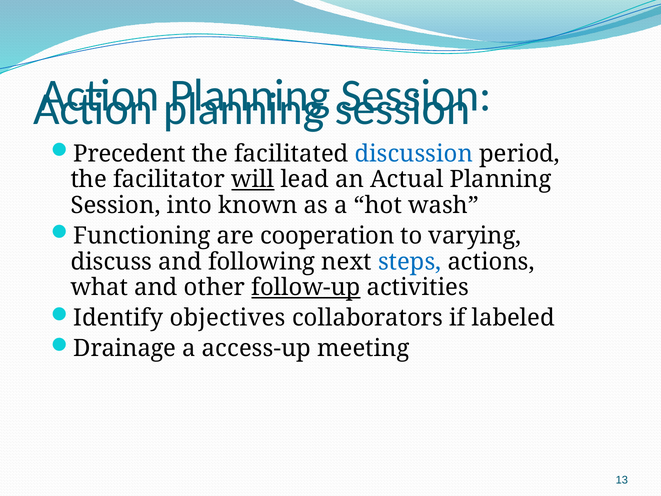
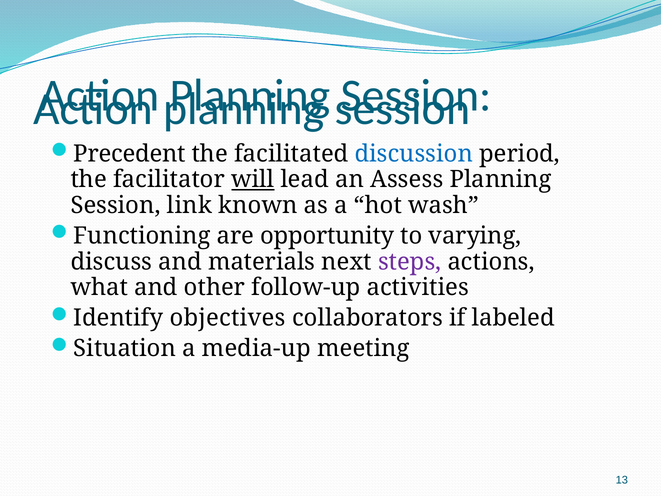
Actual: Actual -> Assess (407, 179)
into: into -> link (189, 205)
cooperation: cooperation -> opportunity (327, 236)
following: following -> materials (262, 261)
steps colour: blue -> purple (410, 261)
follow-up underline: present -> none (306, 287)
Drainage: Drainage -> Situation (125, 348)
access-up: access-up -> media-up (256, 348)
